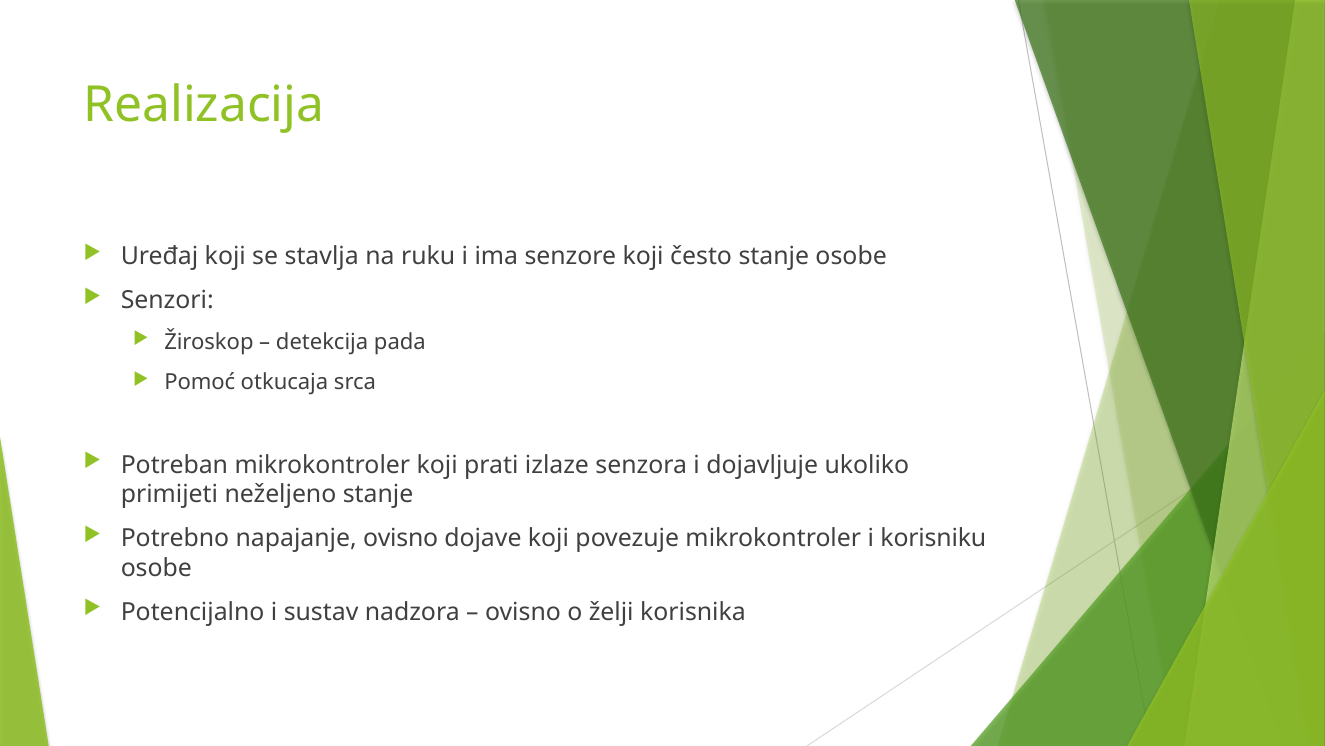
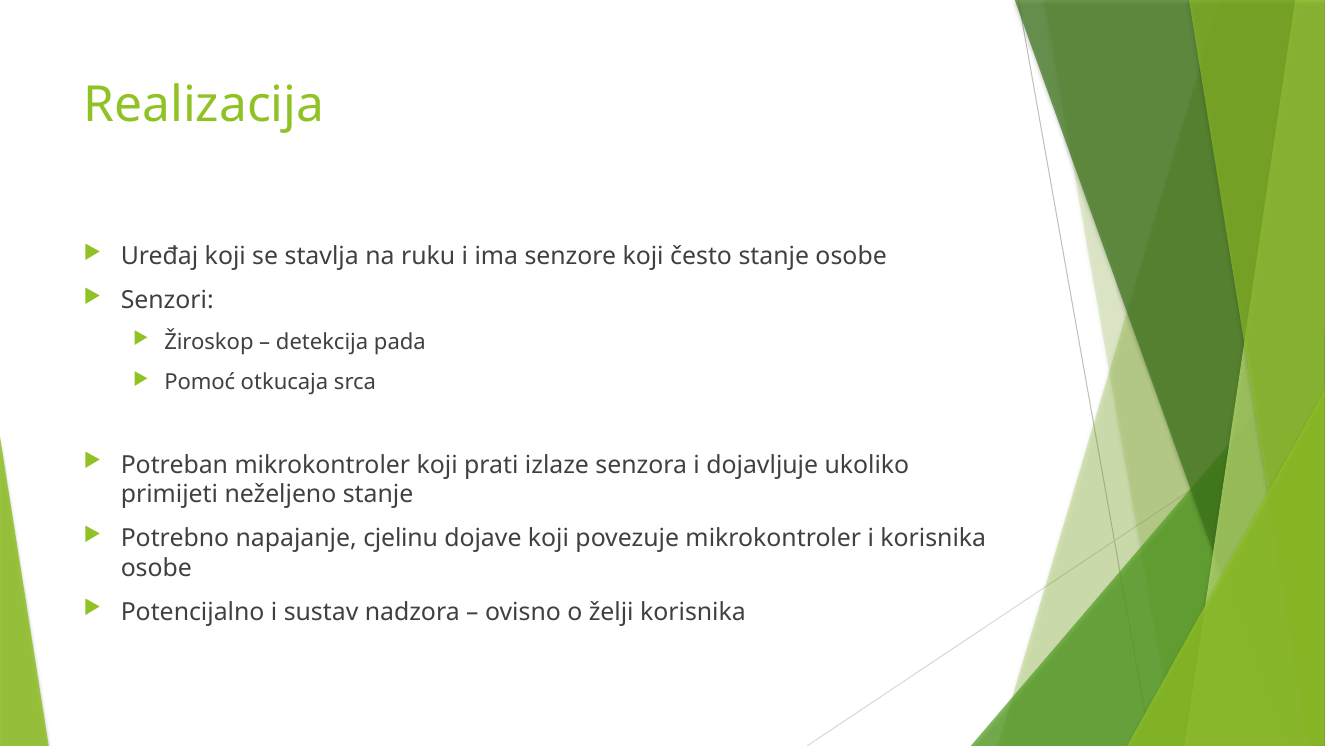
napajanje ovisno: ovisno -> cjelinu (401, 538)
i korisniku: korisniku -> korisnika (933, 538)
